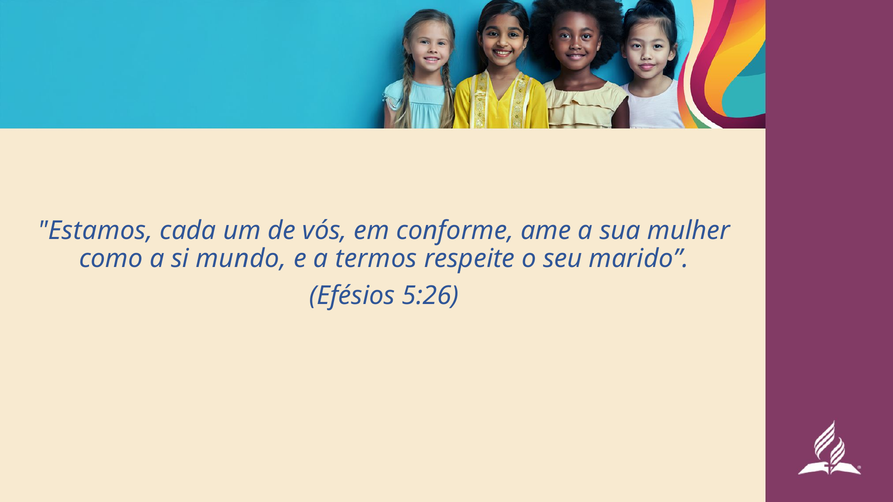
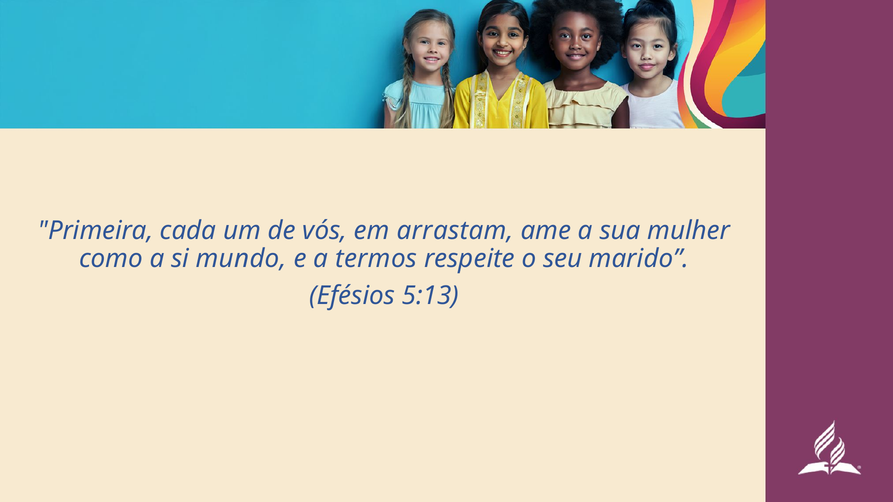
Estamos: Estamos -> Primeira (96, 231)
conforme: conforme -> arrastam (455, 231)
5:26: 5:26 -> 5:13 (430, 296)
